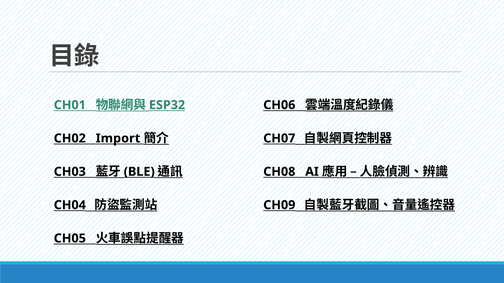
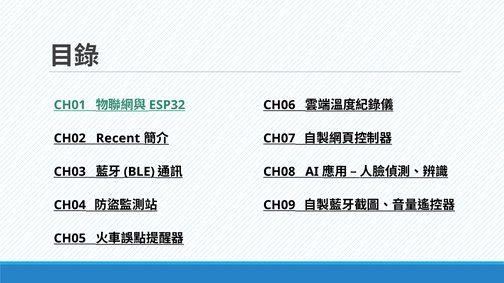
Import: Import -> Recent (118, 139)
